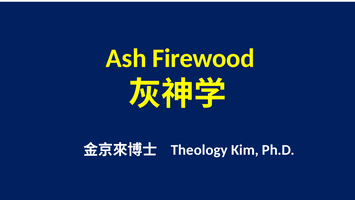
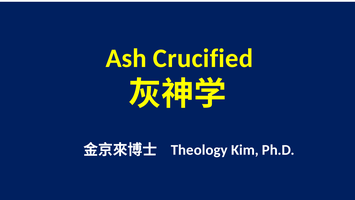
Firewood: Firewood -> Crucified (203, 58)
